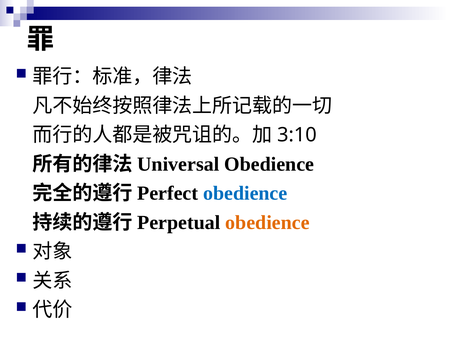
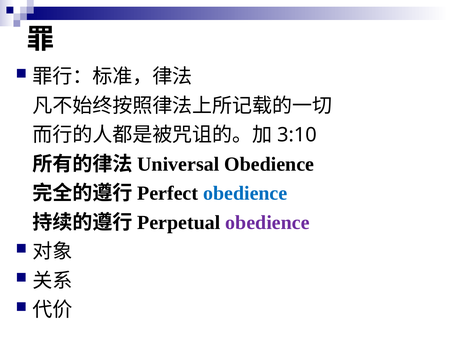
obedience colour: orange -> purple (267, 222)
